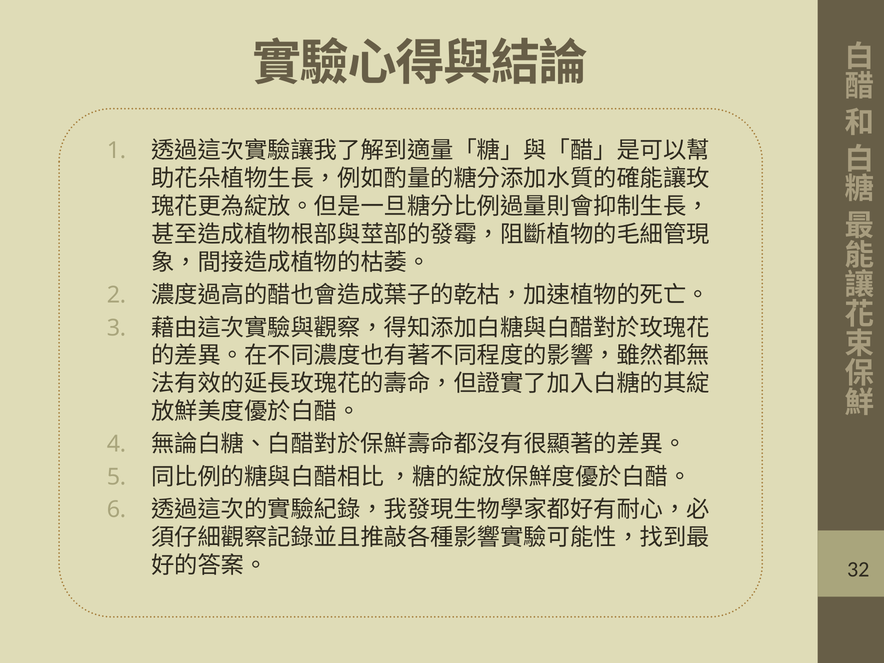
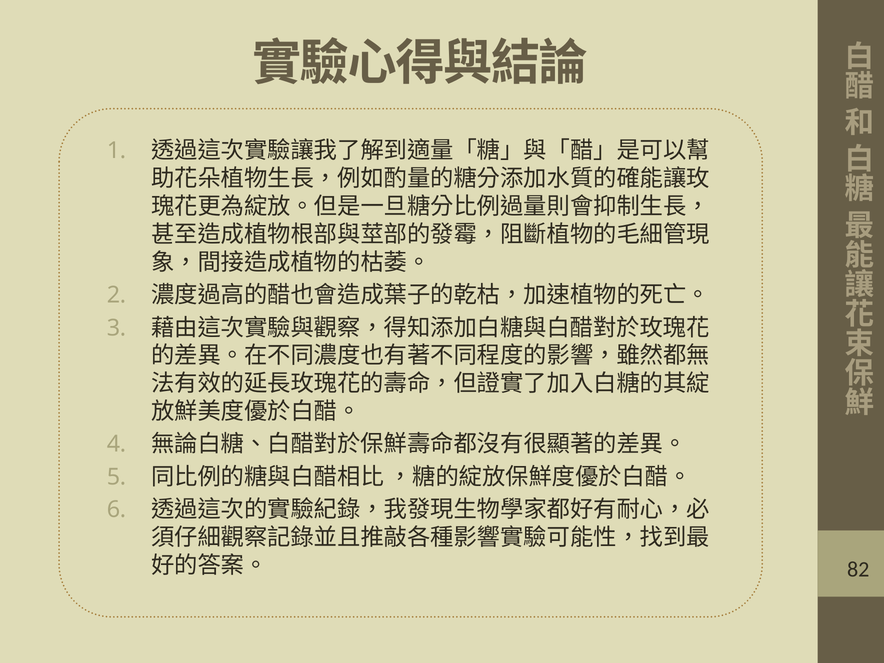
32: 32 -> 82 (858, 569)
